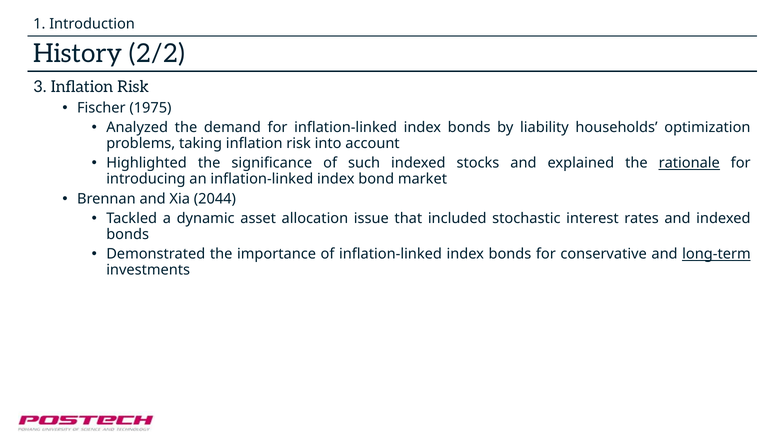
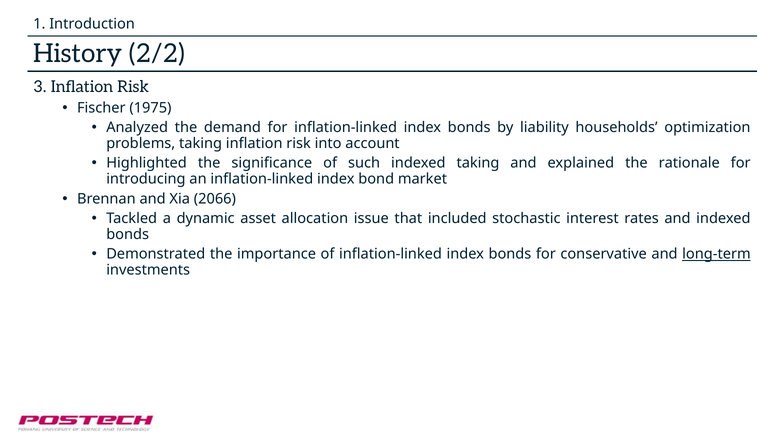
indexed stocks: stocks -> taking (478, 163)
rationale underline: present -> none (689, 163)
2044: 2044 -> 2066 (215, 199)
